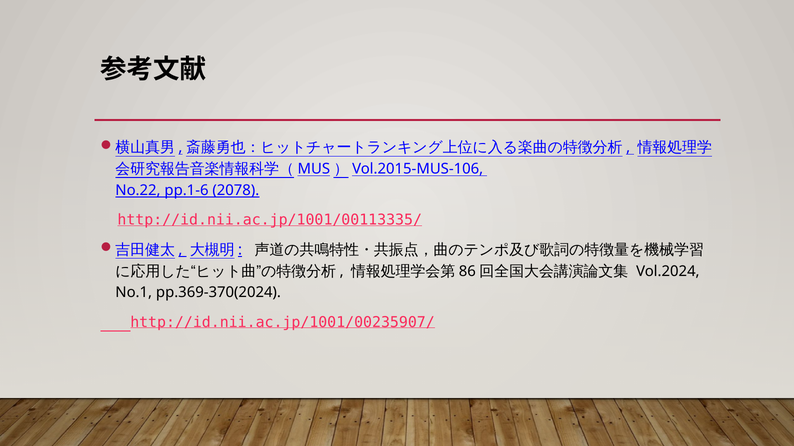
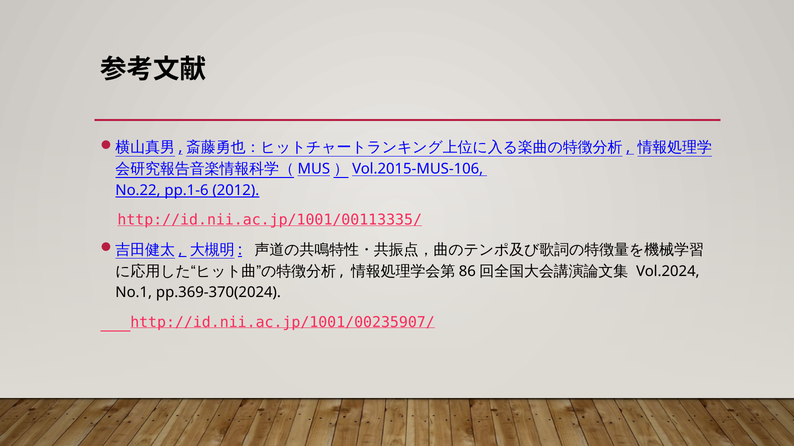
2078: 2078 -> 2012 (236, 191)
